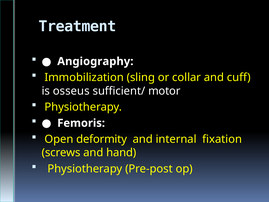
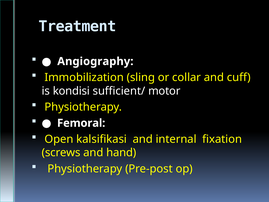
osseus: osseus -> kondisi (71, 91)
Femoris: Femoris -> Femoral (81, 123)
deformity: deformity -> kalsifikasi (102, 139)
